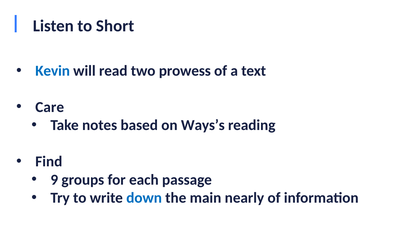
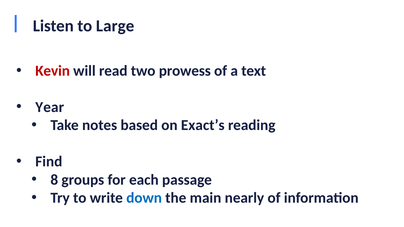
Short: Short -> Large (115, 26)
Kevin colour: blue -> red (53, 71)
Care: Care -> Year (50, 107)
Ways’s: Ways’s -> Exact’s (203, 125)
9: 9 -> 8 (54, 180)
